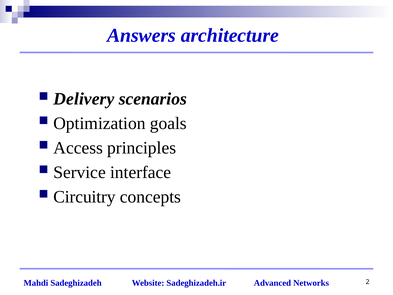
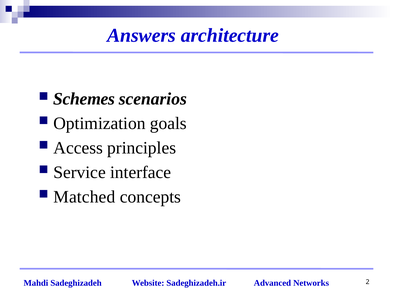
Delivery: Delivery -> Schemes (84, 99)
Circuitry: Circuitry -> Matched (84, 197)
